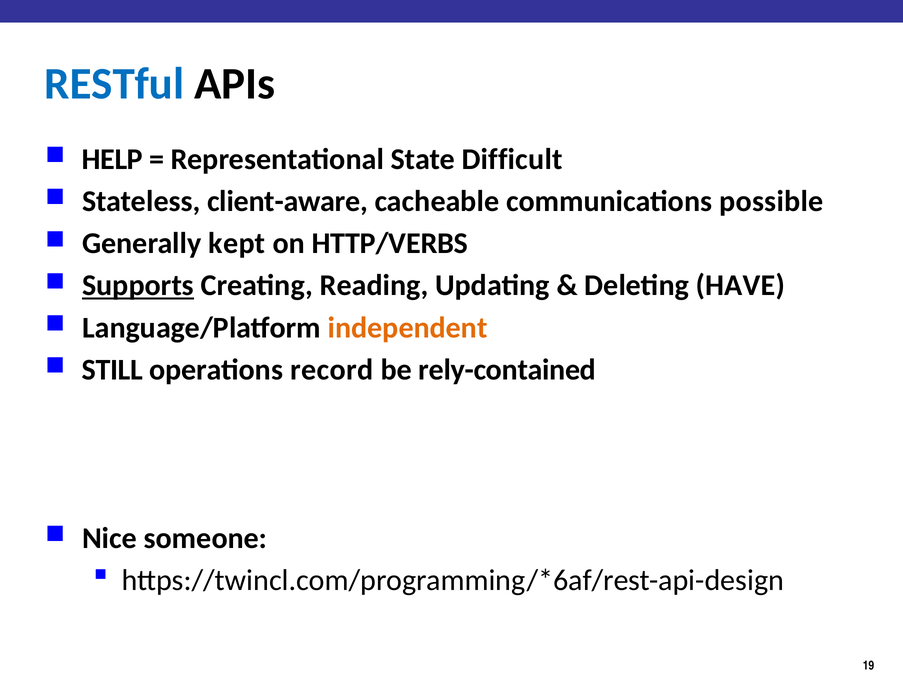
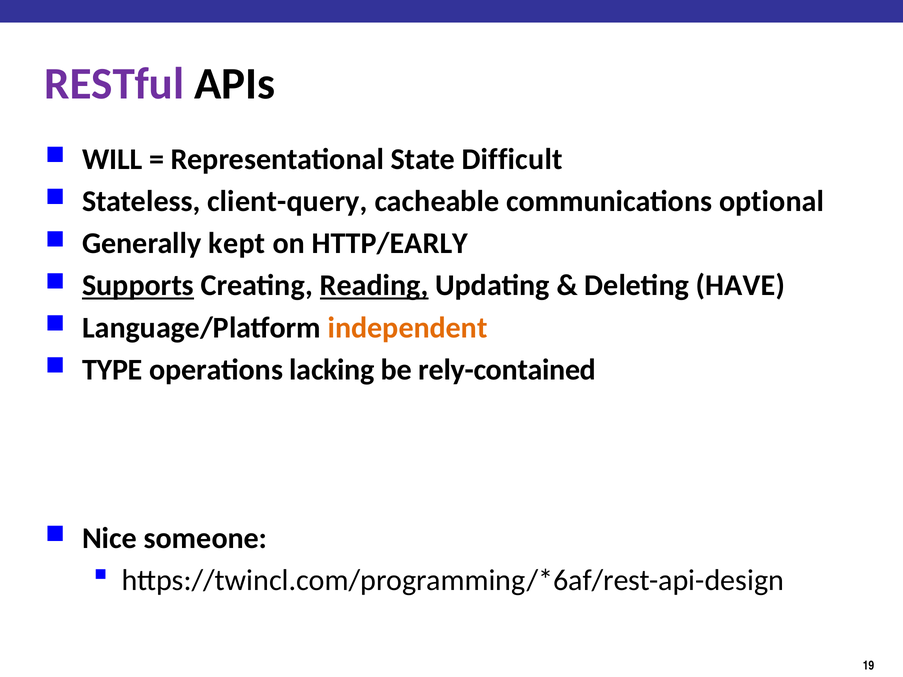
RESTful colour: blue -> purple (114, 84)
HELP: HELP -> WILL (112, 159)
client-aware: client-aware -> client-query (287, 201)
possible: possible -> optional (772, 201)
HTTP/VERBS: HTTP/VERBS -> HTTP/EARLY (390, 243)
Reading underline: none -> present (374, 286)
STILL: STILL -> TYPE (112, 370)
record: record -> lacking (332, 370)
